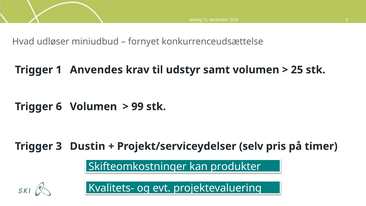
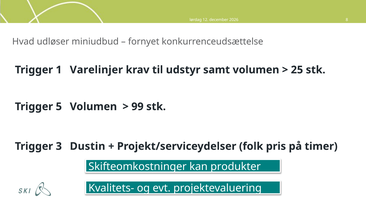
Anvendes: Anvendes -> Varelinjer (96, 70)
6: 6 -> 5 (59, 107)
selv: selv -> folk (251, 146)
